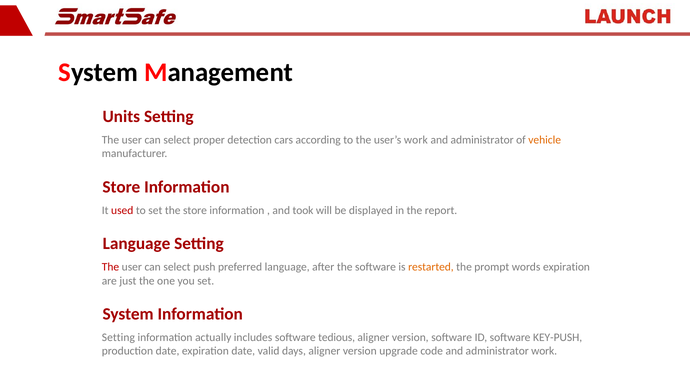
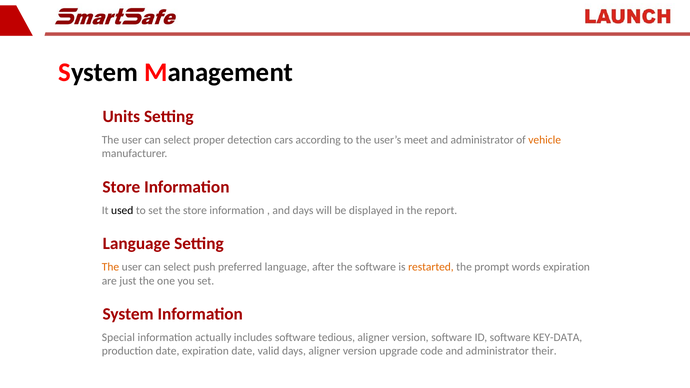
user’s work: work -> meet (416, 140)
used colour: red -> black (122, 211)
and took: took -> days (303, 211)
The colour: red -> orange (110, 267)
Setting: Setting -> Special (118, 337)
KEY-PUSH: KEY-PUSH -> KEY-DATA (558, 337)
administrator work: work -> their (544, 351)
